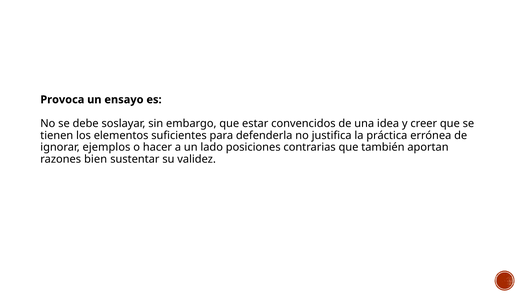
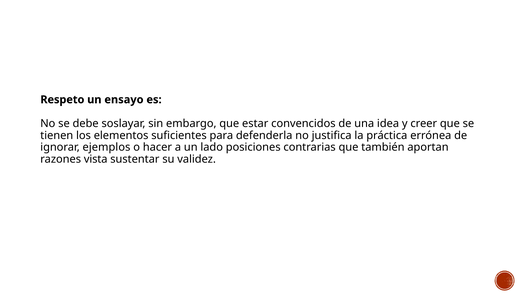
Provoca: Provoca -> Respeto (62, 99)
bien: bien -> vista (96, 159)
